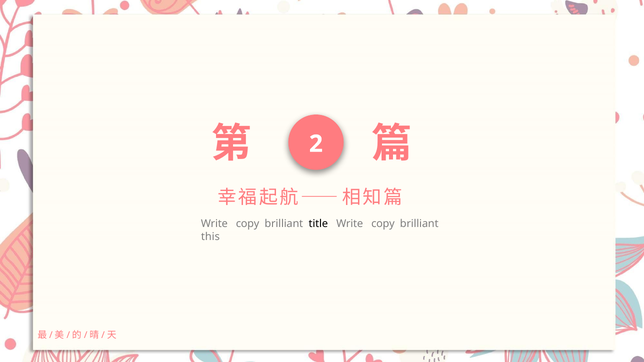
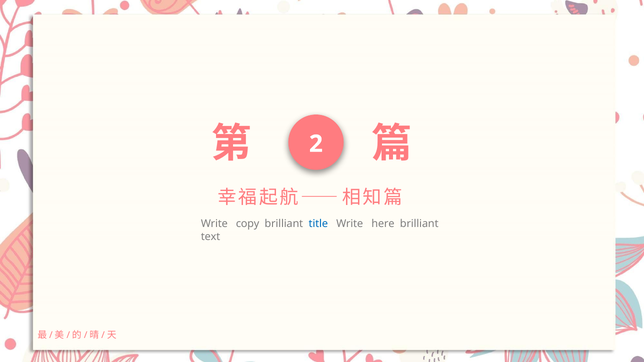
title colour: black -> blue (318, 224)
copy: copy -> here (383, 224)
this: this -> text (211, 237)
